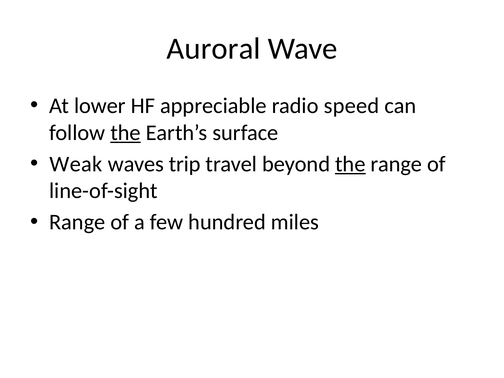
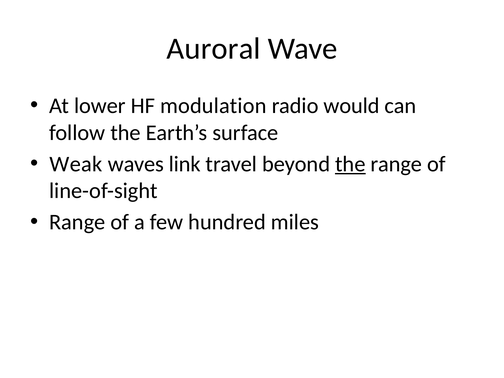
appreciable: appreciable -> modulation (213, 106)
speed: speed -> would (352, 106)
the underline: present -> none (126, 133)
trip: trip -> link (185, 164)
